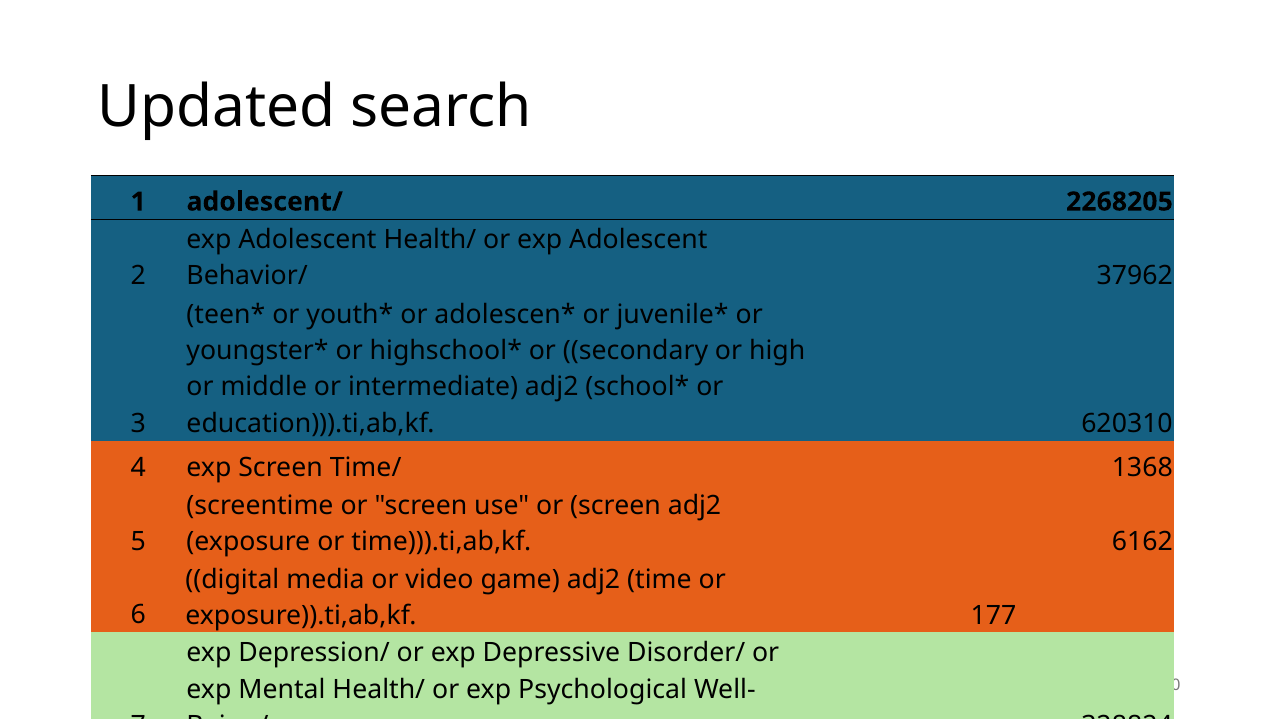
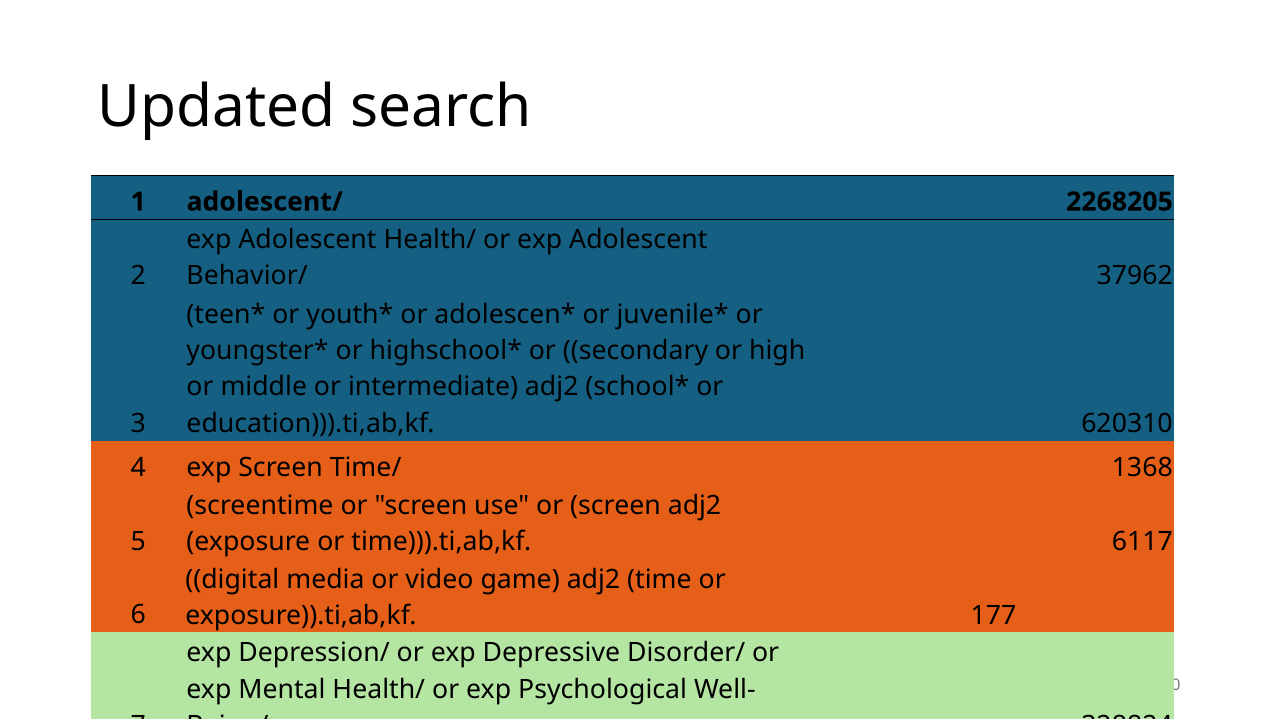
6162: 6162 -> 6117 (1142, 542)
